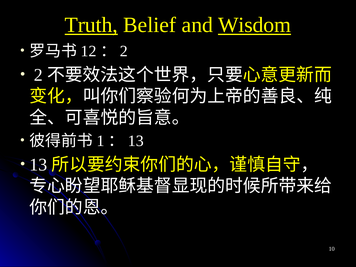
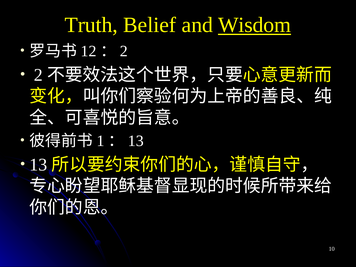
Truth underline: present -> none (91, 25)
